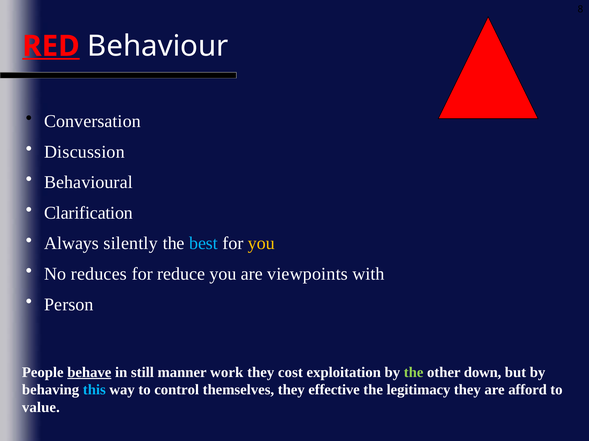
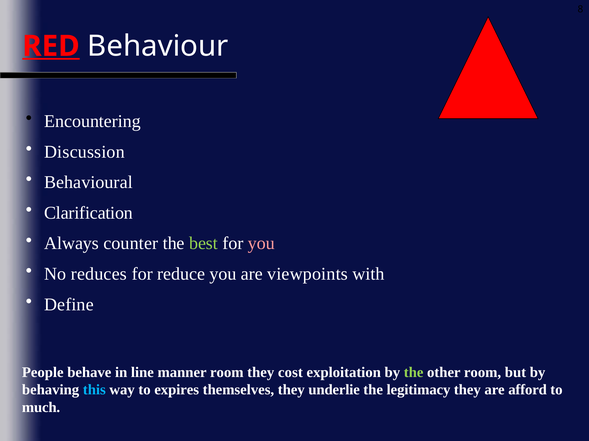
Conversation: Conversation -> Encountering (92, 121)
silently: silently -> counter (131, 244)
best colour: light blue -> light green (204, 244)
you colour: yellow -> pink (261, 244)
Person: Person -> Define (69, 305)
behave underline: present -> none (89, 373)
still: still -> line (142, 373)
manner work: work -> room (227, 373)
other down: down -> room (483, 373)
control: control -> expires (177, 390)
effective: effective -> underlie (334, 390)
value: value -> much (41, 408)
